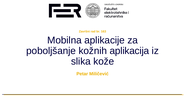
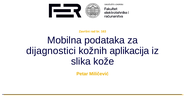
aplikacije: aplikacije -> podataka (105, 40)
poboljšanje: poboljšanje -> dijagnostici (51, 51)
